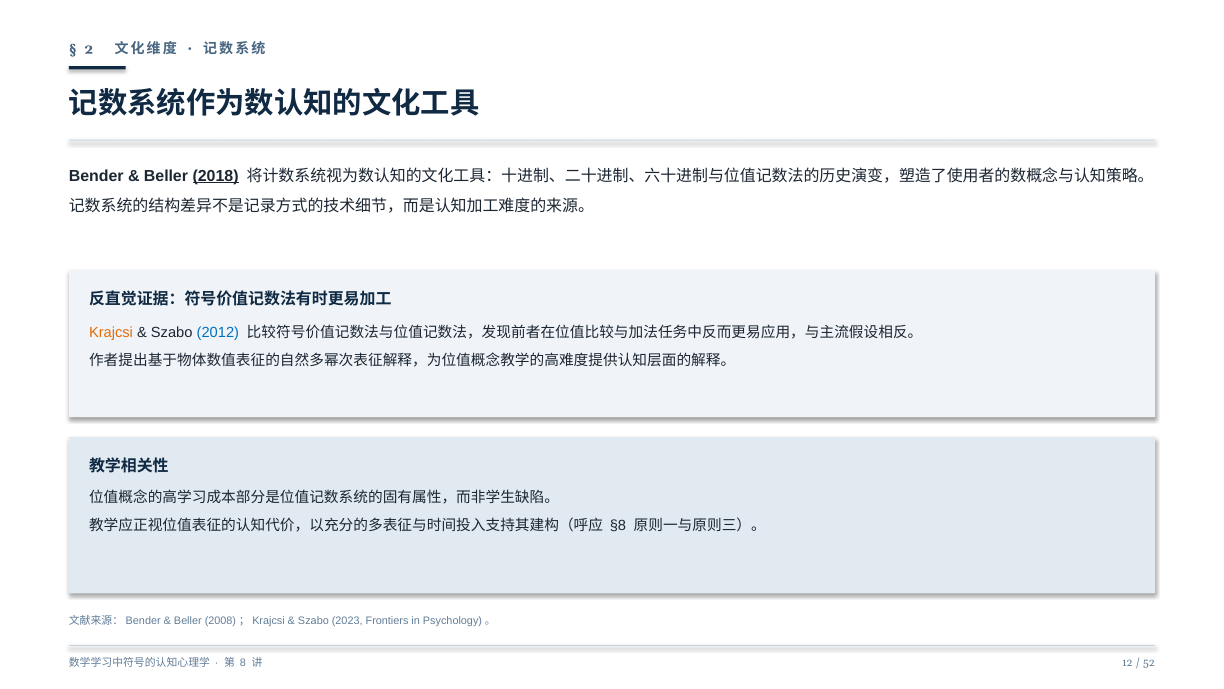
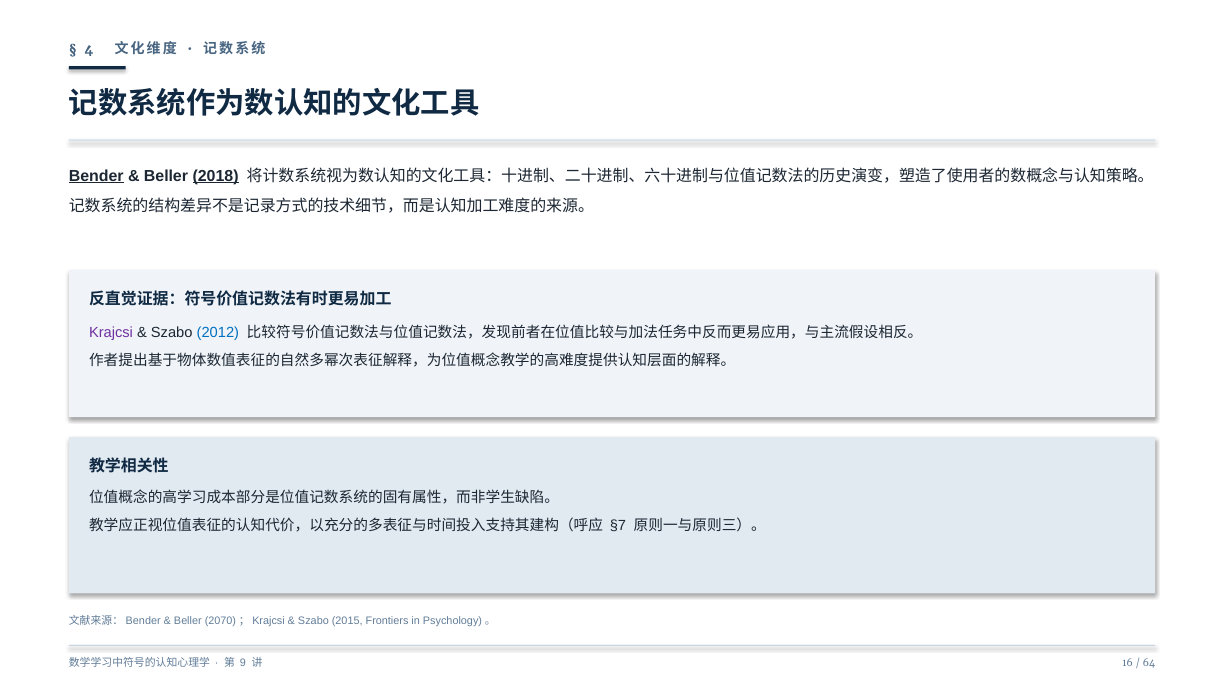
2: 2 -> 4 (89, 49)
Bender underline: none -> present (96, 176)
Krajcsi colour: orange -> purple (111, 332)
§8: §8 -> §7 (618, 525)
2008: 2008 -> 2070 (220, 621)
2023: 2023 -> 2015 (347, 621)
8: 8 -> 9 (243, 663)
12: 12 -> 16 (1127, 663)
52: 52 -> 64 (1149, 663)
